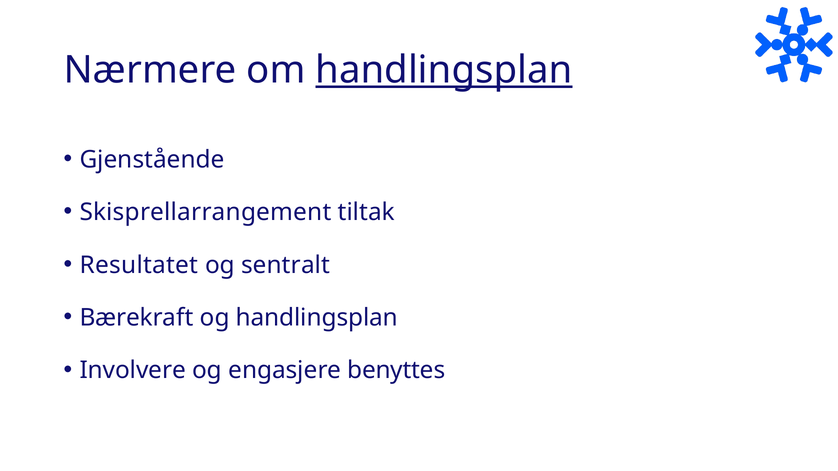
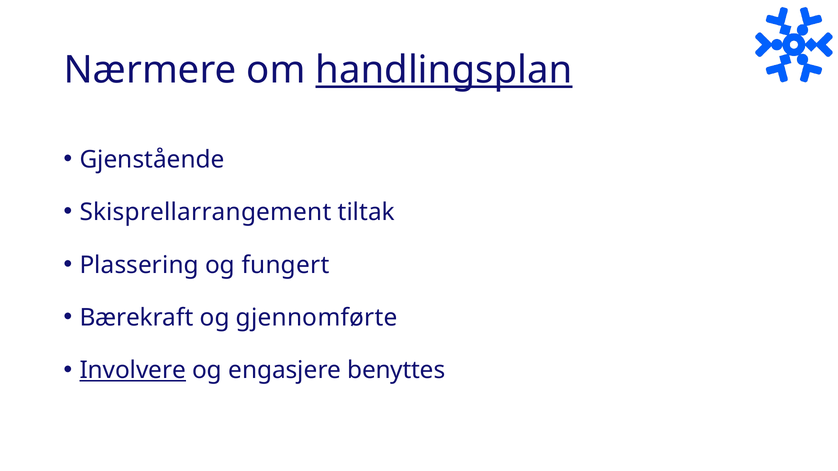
Resultatet: Resultatet -> Plassering (139, 265)
sentralt: sentralt -> fungert (286, 265)
og handlingsplan: handlingsplan -> gjennomførte (317, 318)
Involvere underline: none -> present (133, 371)
